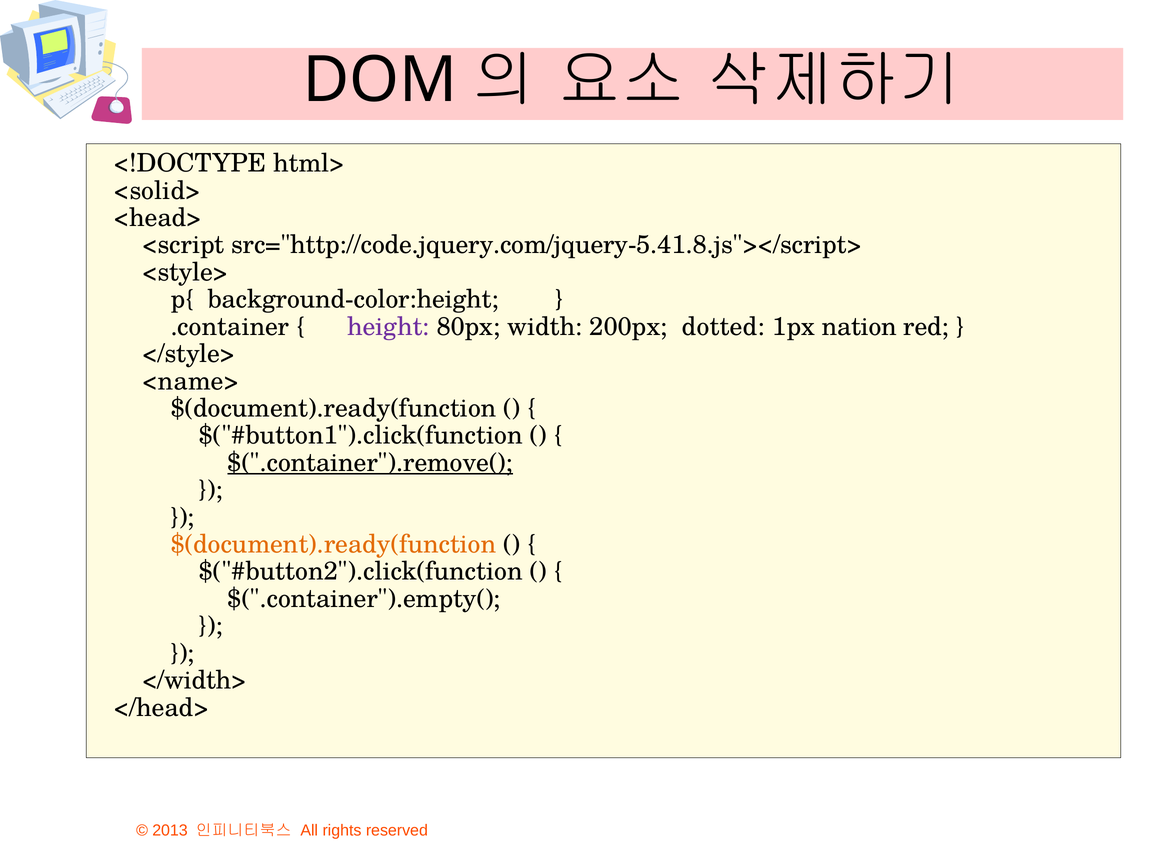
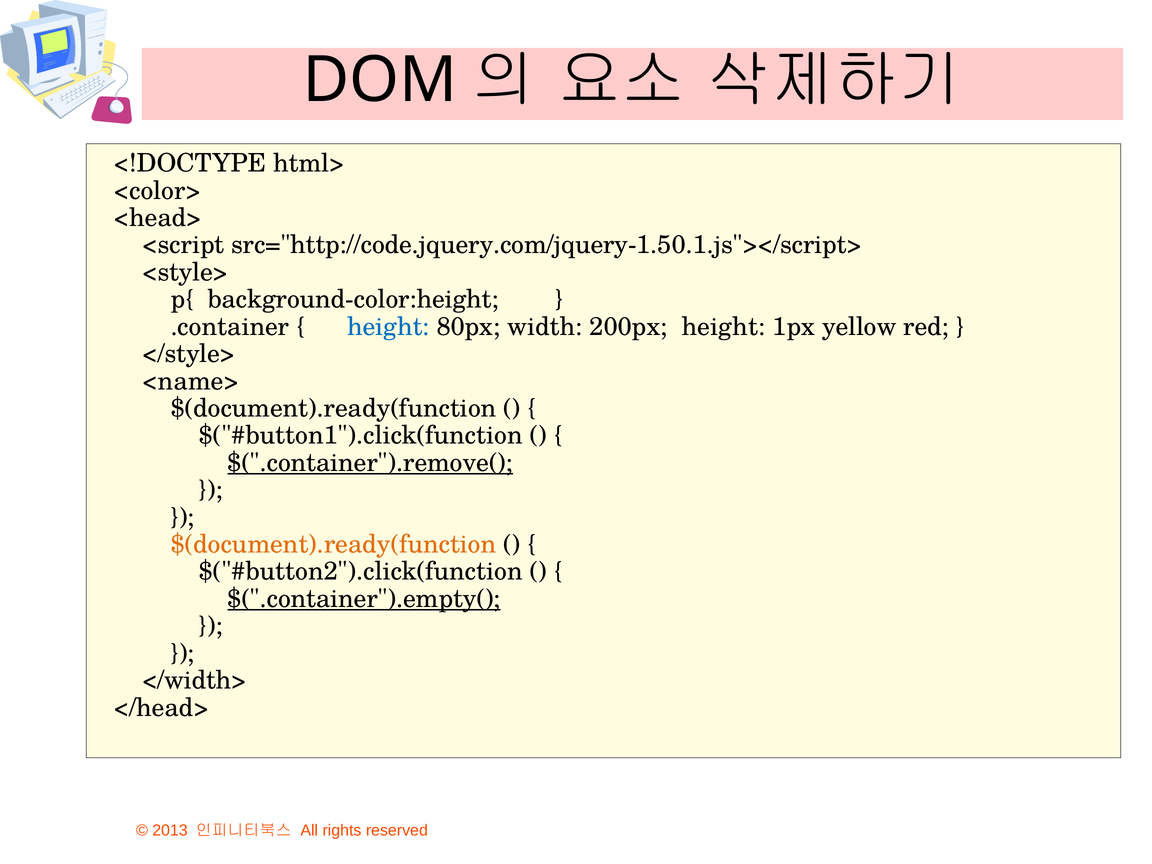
<solid>: <solid> -> <color> (157, 191)
src="http://code.jquery.com/jquery-5.41.8.js"></script>: src="http://code.jquery.com/jquery-5.41.8.js"></script> -> src="http://code.jquery.com/jquery-1.50.1.js"></script> (547, 245)
height colour: purple -> blue (388, 327)
200px dotted: dotted -> height (723, 327)
nation: nation -> yellow (859, 327)
$(".container").empty( underline: none -> present (364, 599)
